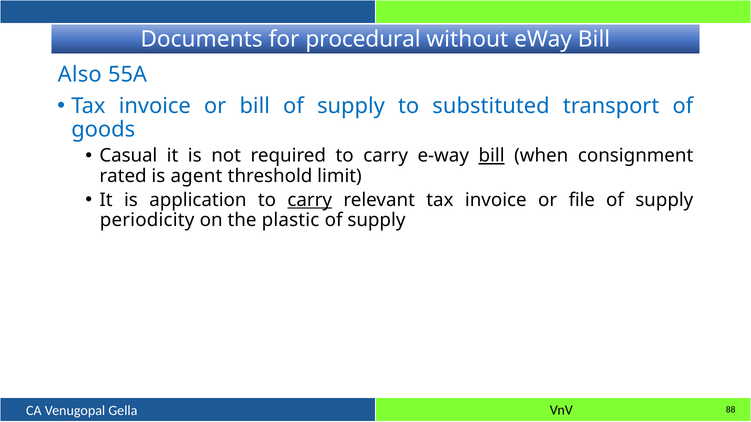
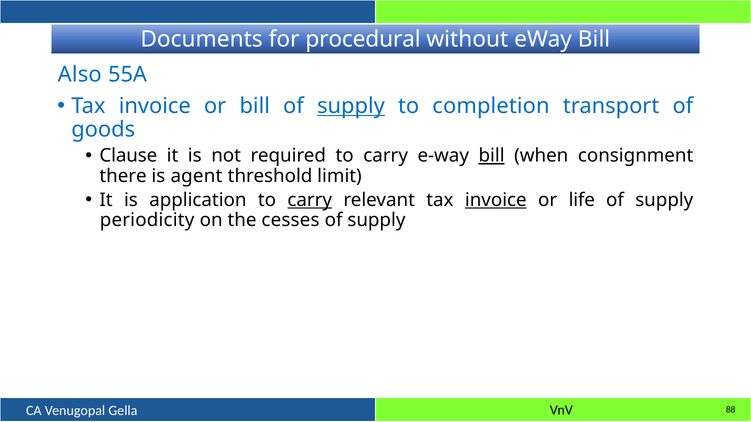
supply underline: none -> present (351, 106)
substituted: substituted -> completion (491, 106)
Casual: Casual -> Clause (128, 156)
rated: rated -> there (123, 176)
invoice underline: none -> present (496, 200)
file: file -> life (582, 200)
plastic: plastic -> cesses (290, 220)
